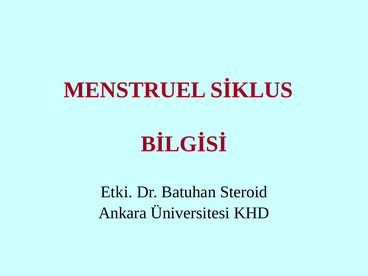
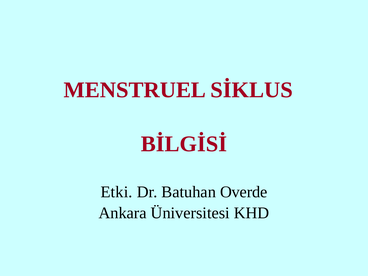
Steroid: Steroid -> Overde (244, 192)
